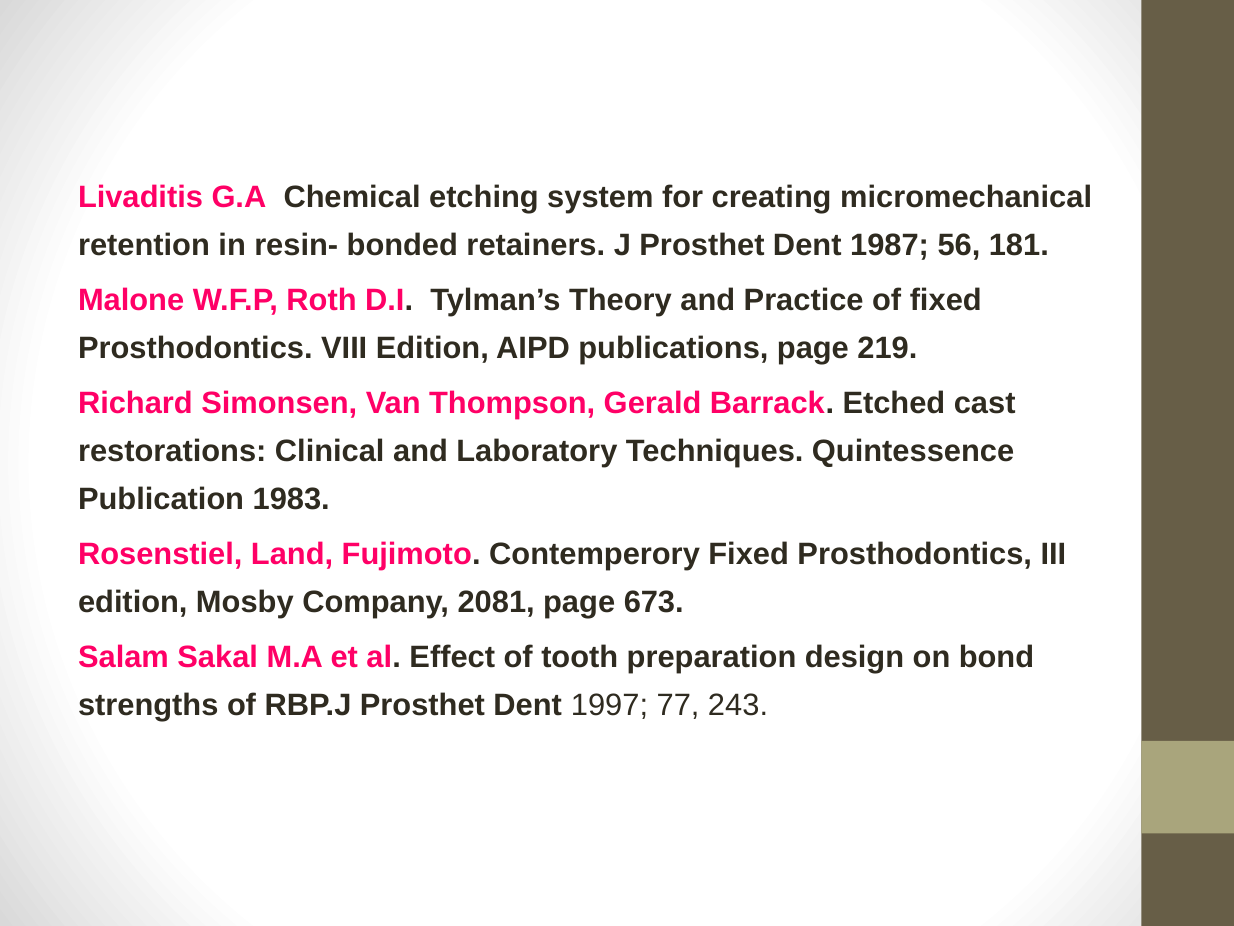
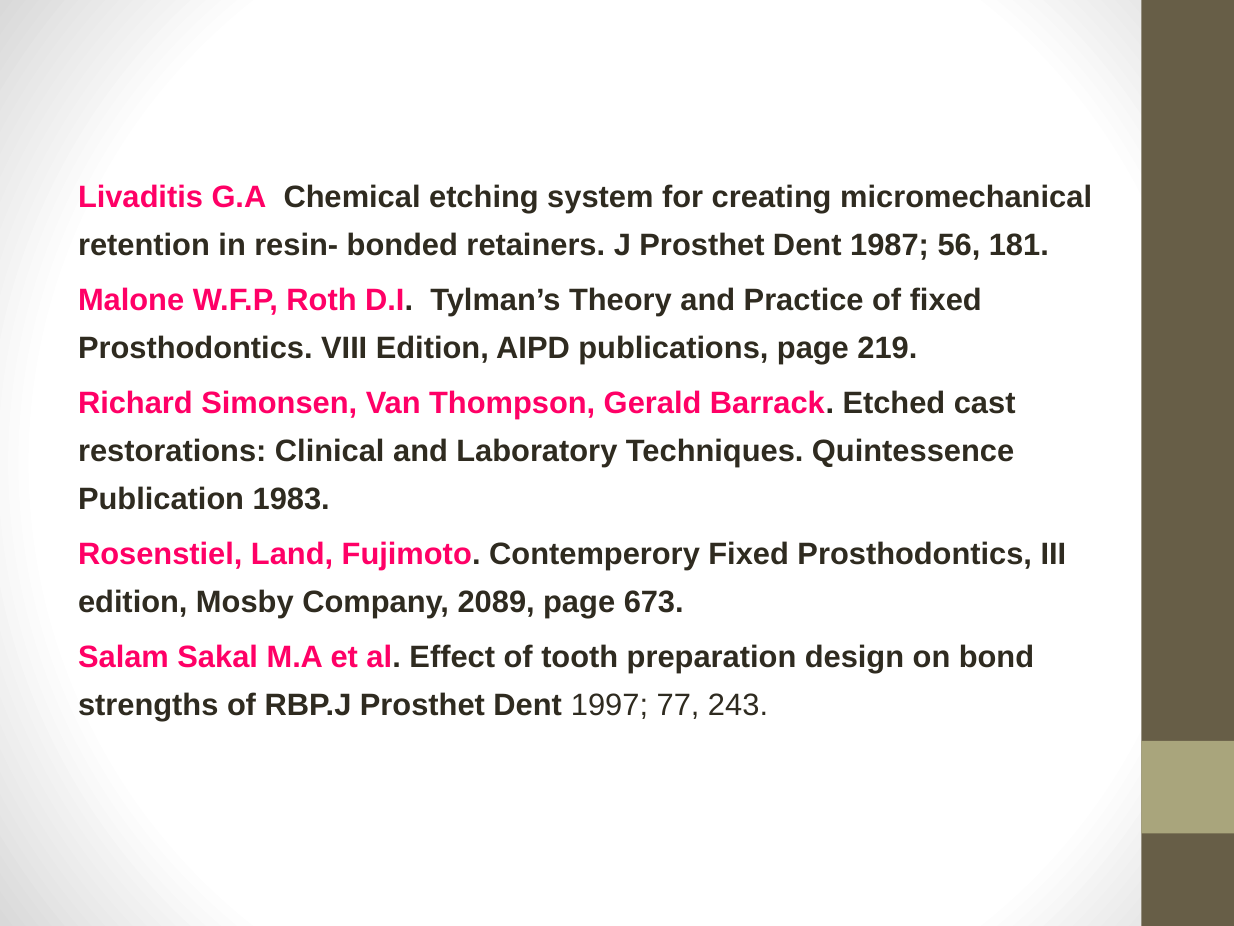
2081: 2081 -> 2089 (496, 602)
